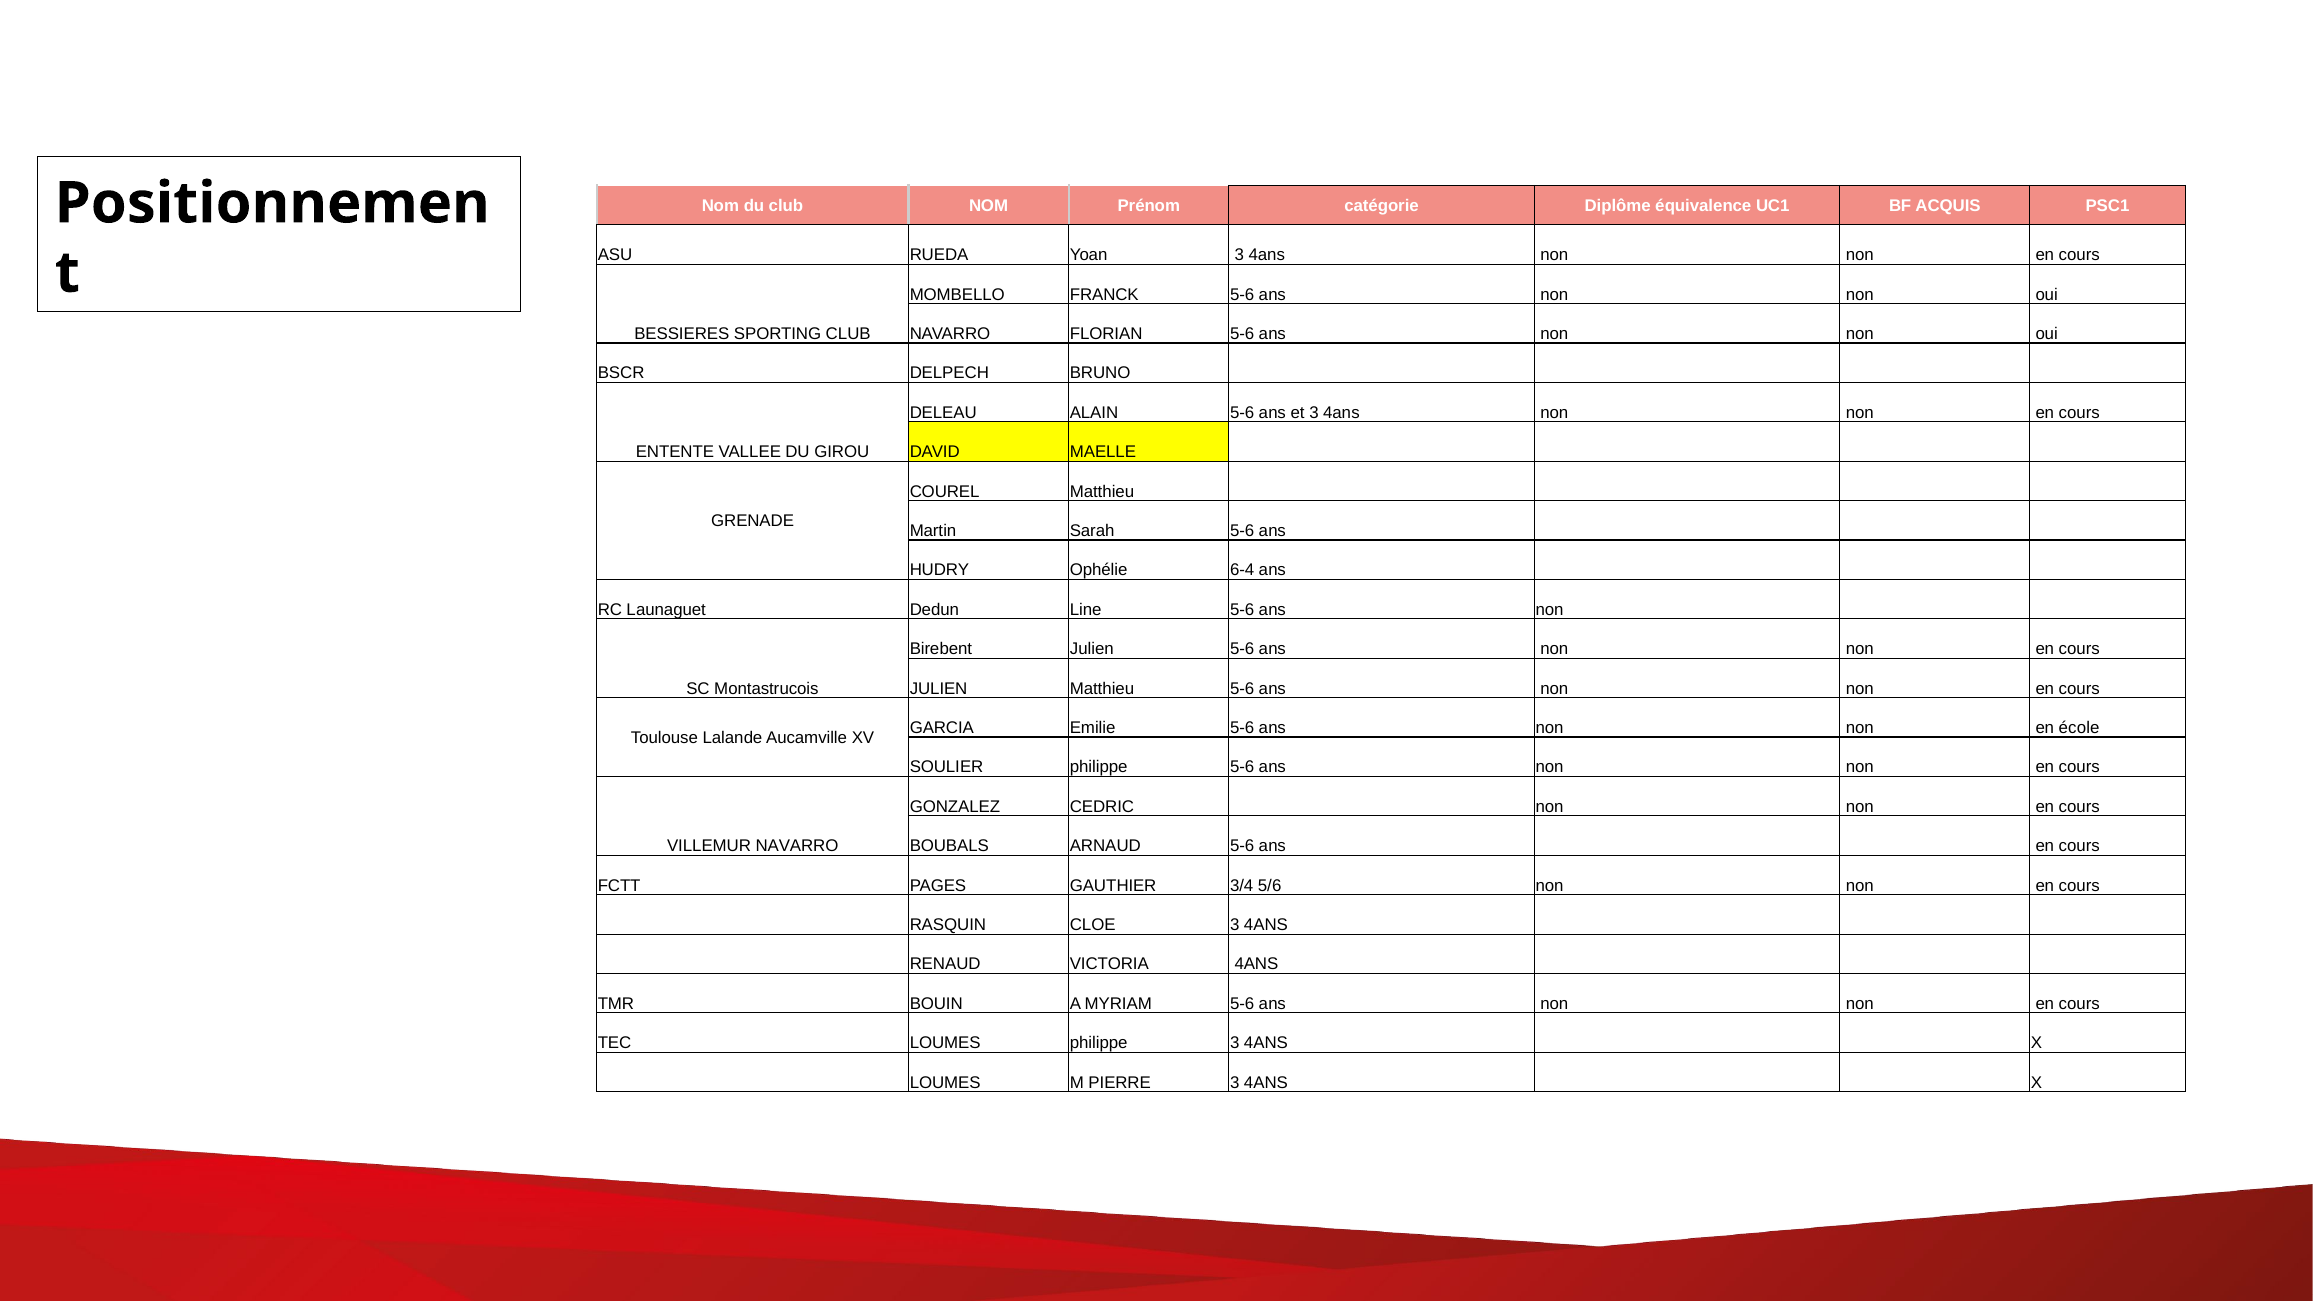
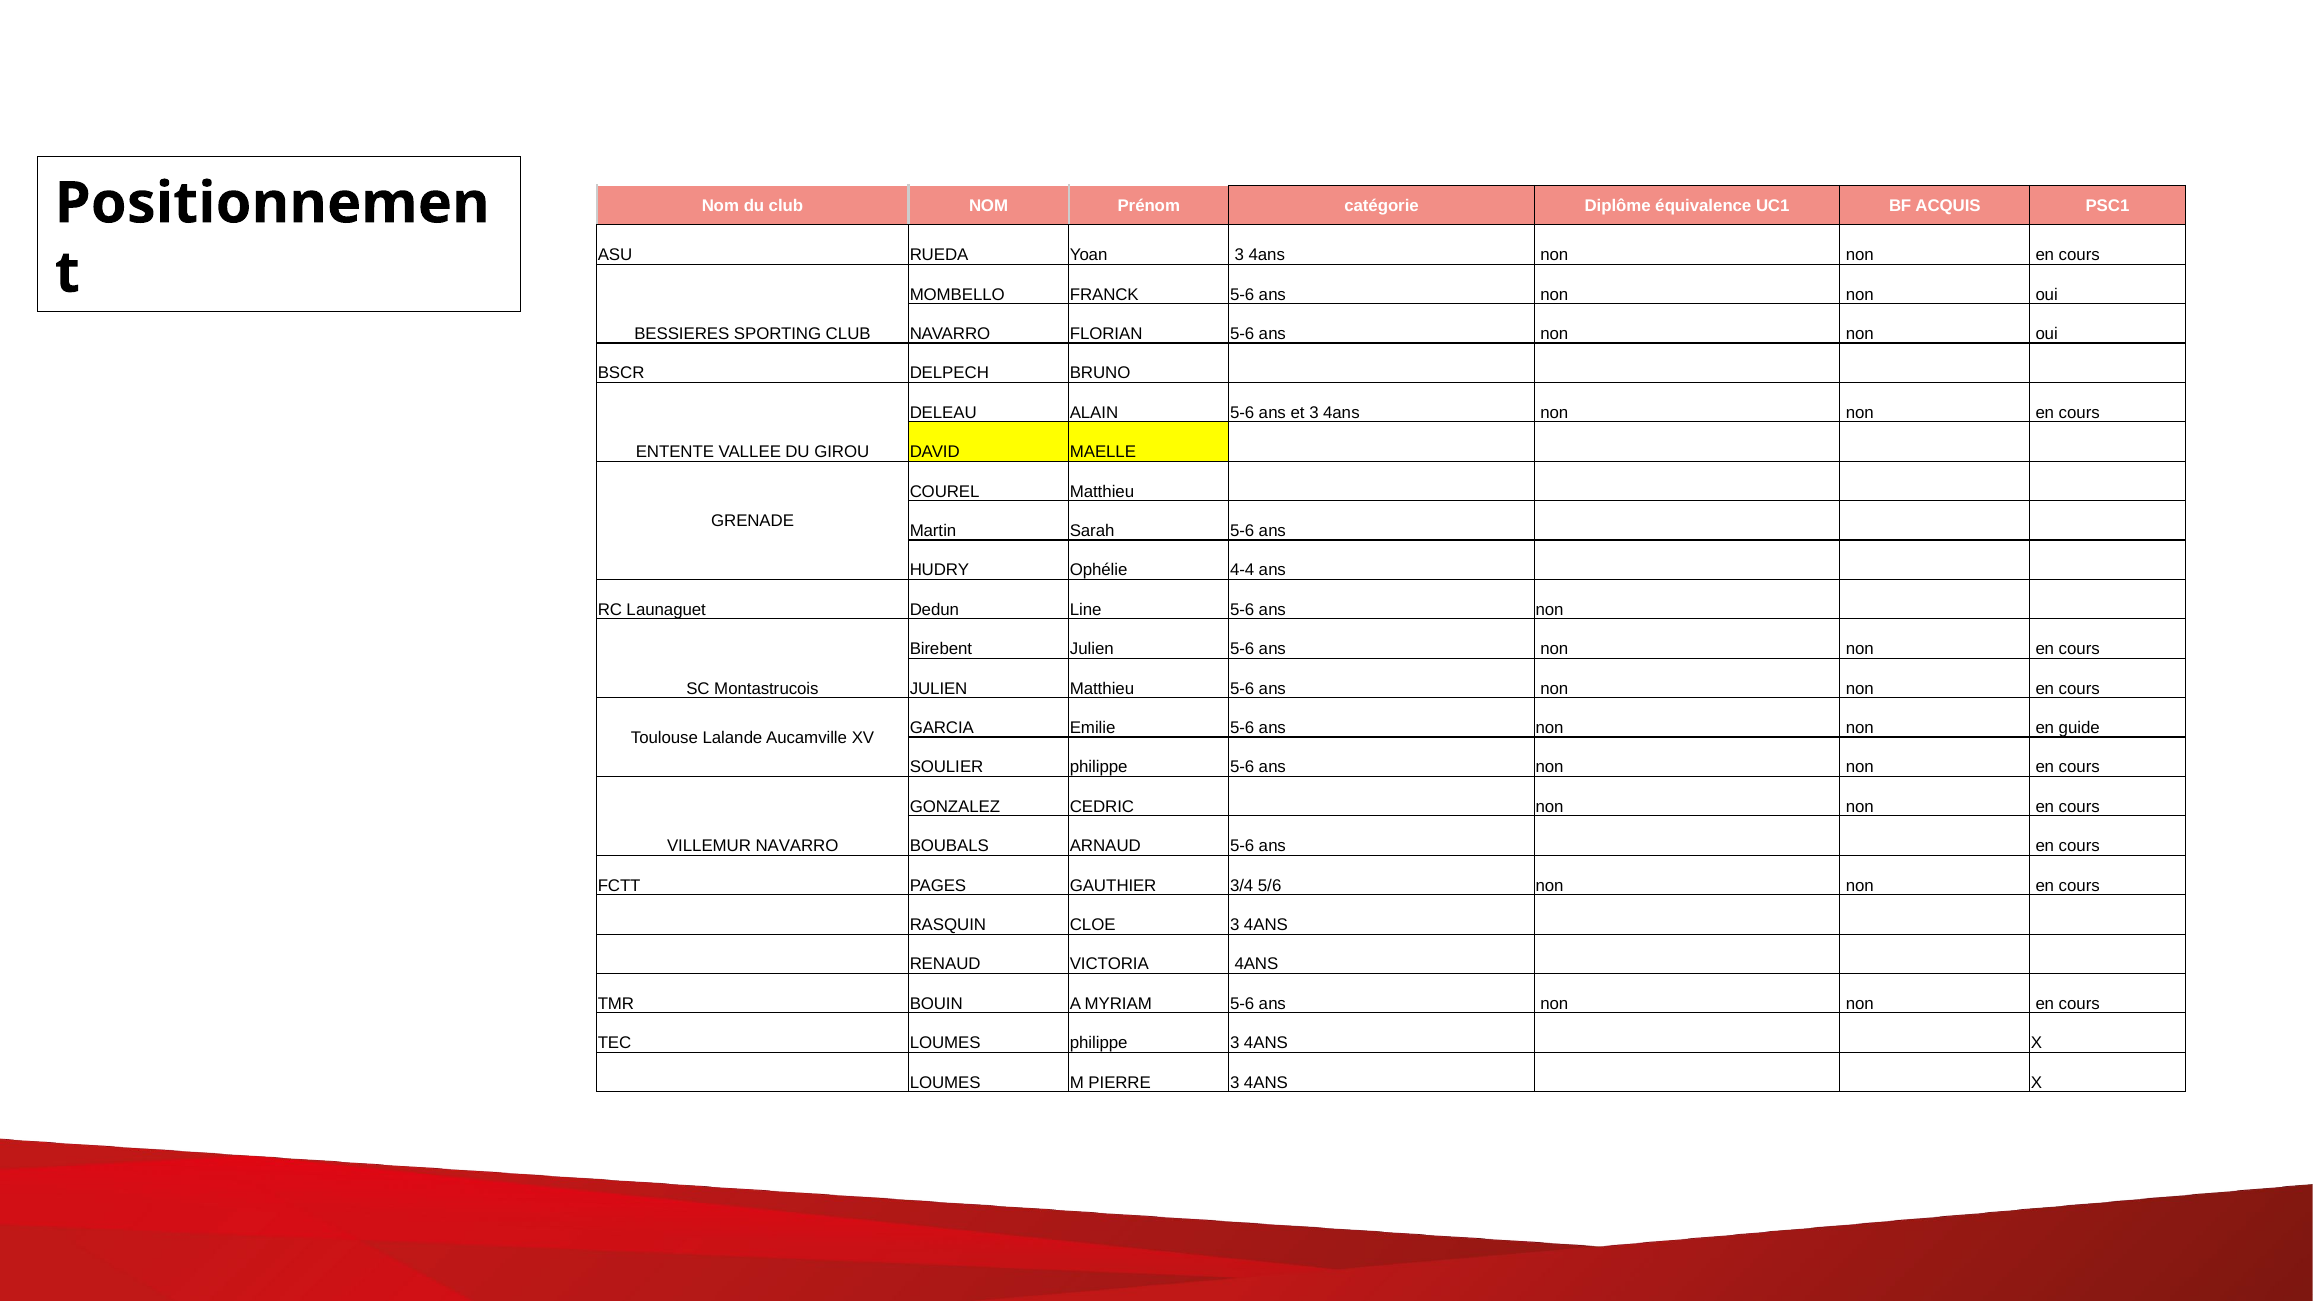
6-4: 6-4 -> 4-4 (1242, 570)
école: école -> guide (2079, 728)
